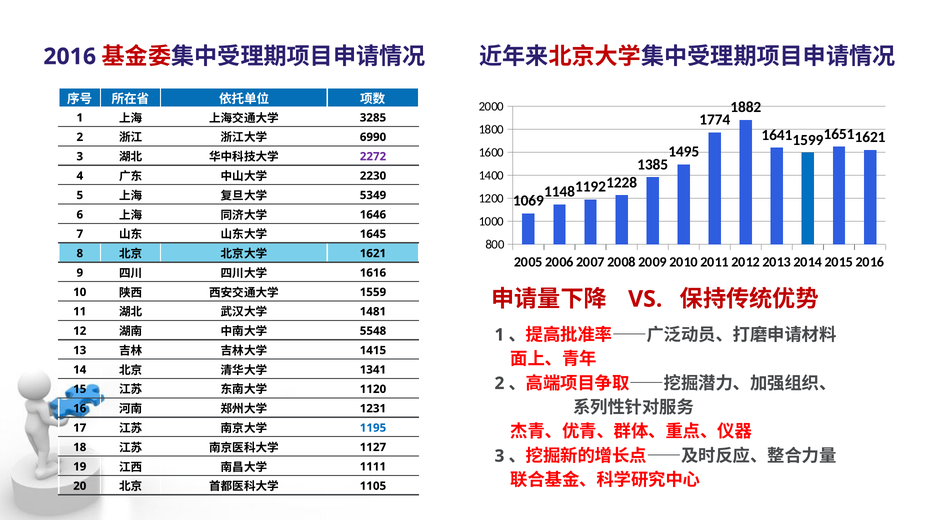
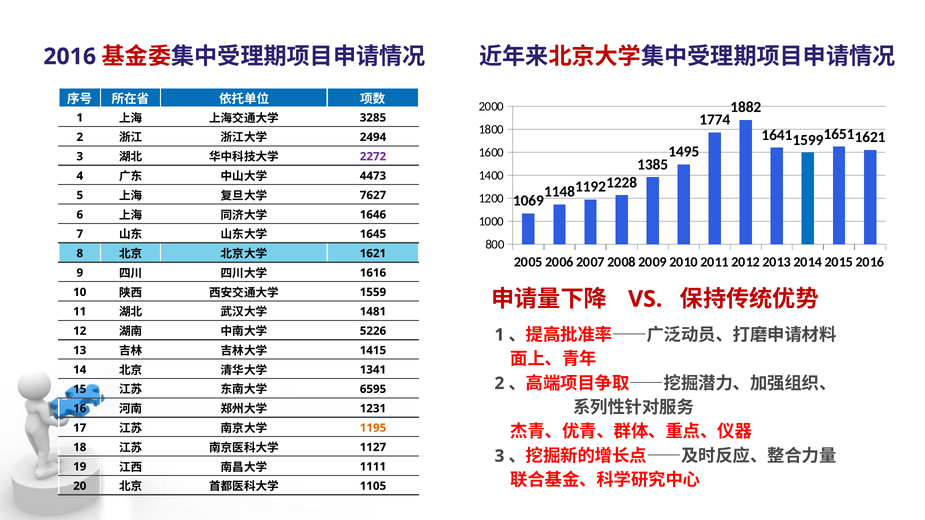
6990: 6990 -> 2494 (373, 137)
2230: 2230 -> 4473 (373, 176)
5349: 5349 -> 7627 (373, 195)
5548: 5548 -> 5226 (373, 331)
1120: 1120 -> 6595 (373, 389)
1195 colour: blue -> orange (373, 428)
